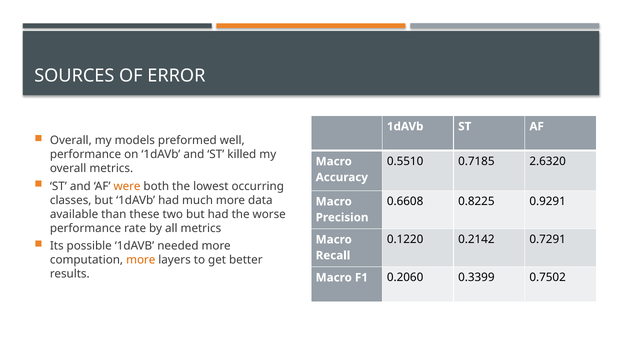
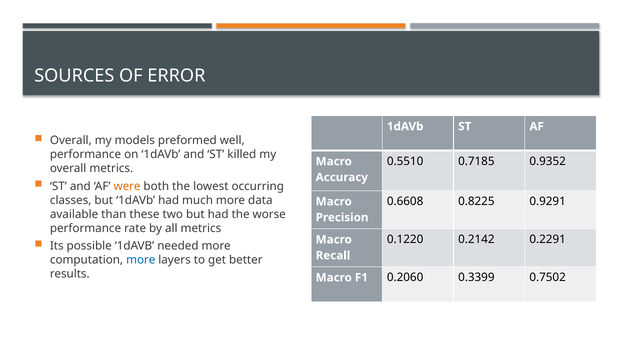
2.6320: 2.6320 -> 0.9352 (548, 161)
0.7291: 0.7291 -> 0.2291 (548, 239)
more colour: orange -> blue (141, 260)
